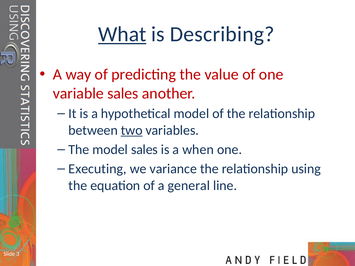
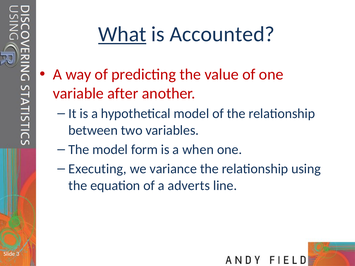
Describing: Describing -> Accounted (222, 34)
variable sales: sales -> after (123, 93)
two underline: present -> none (132, 130)
model sales: sales -> form (144, 150)
general: general -> adverts (189, 186)
